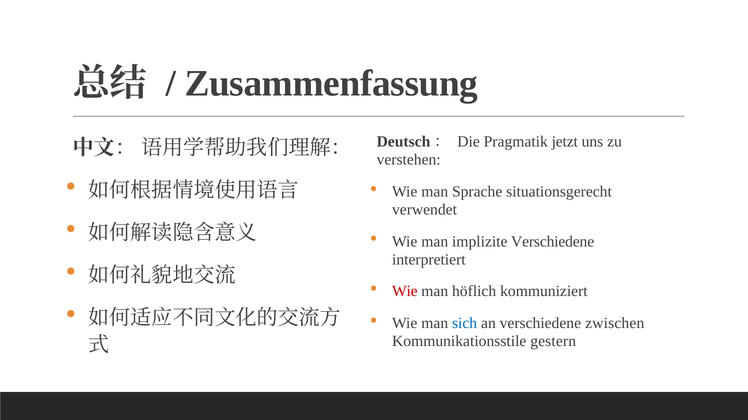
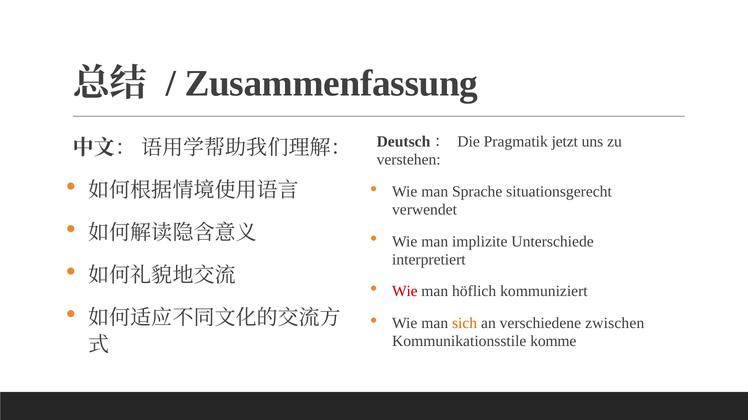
implizite Verschiedene: Verschiedene -> Unterschiede (553, 242)
sich colour: blue -> orange (465, 324)
gestern: gestern -> komme (553, 342)
